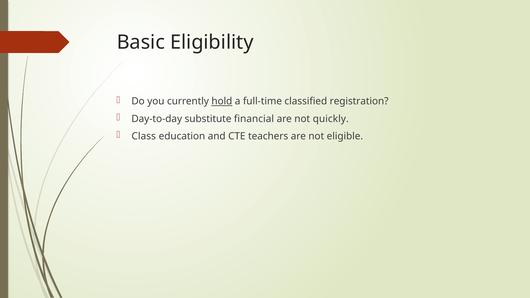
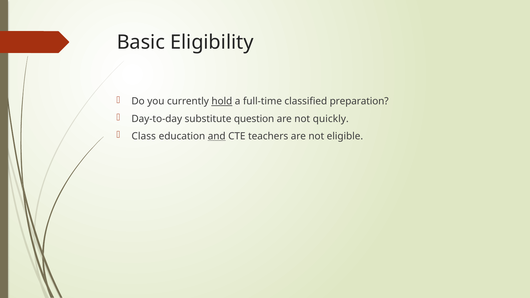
registration: registration -> preparation (359, 101)
financial: financial -> question (254, 119)
and underline: none -> present (217, 136)
